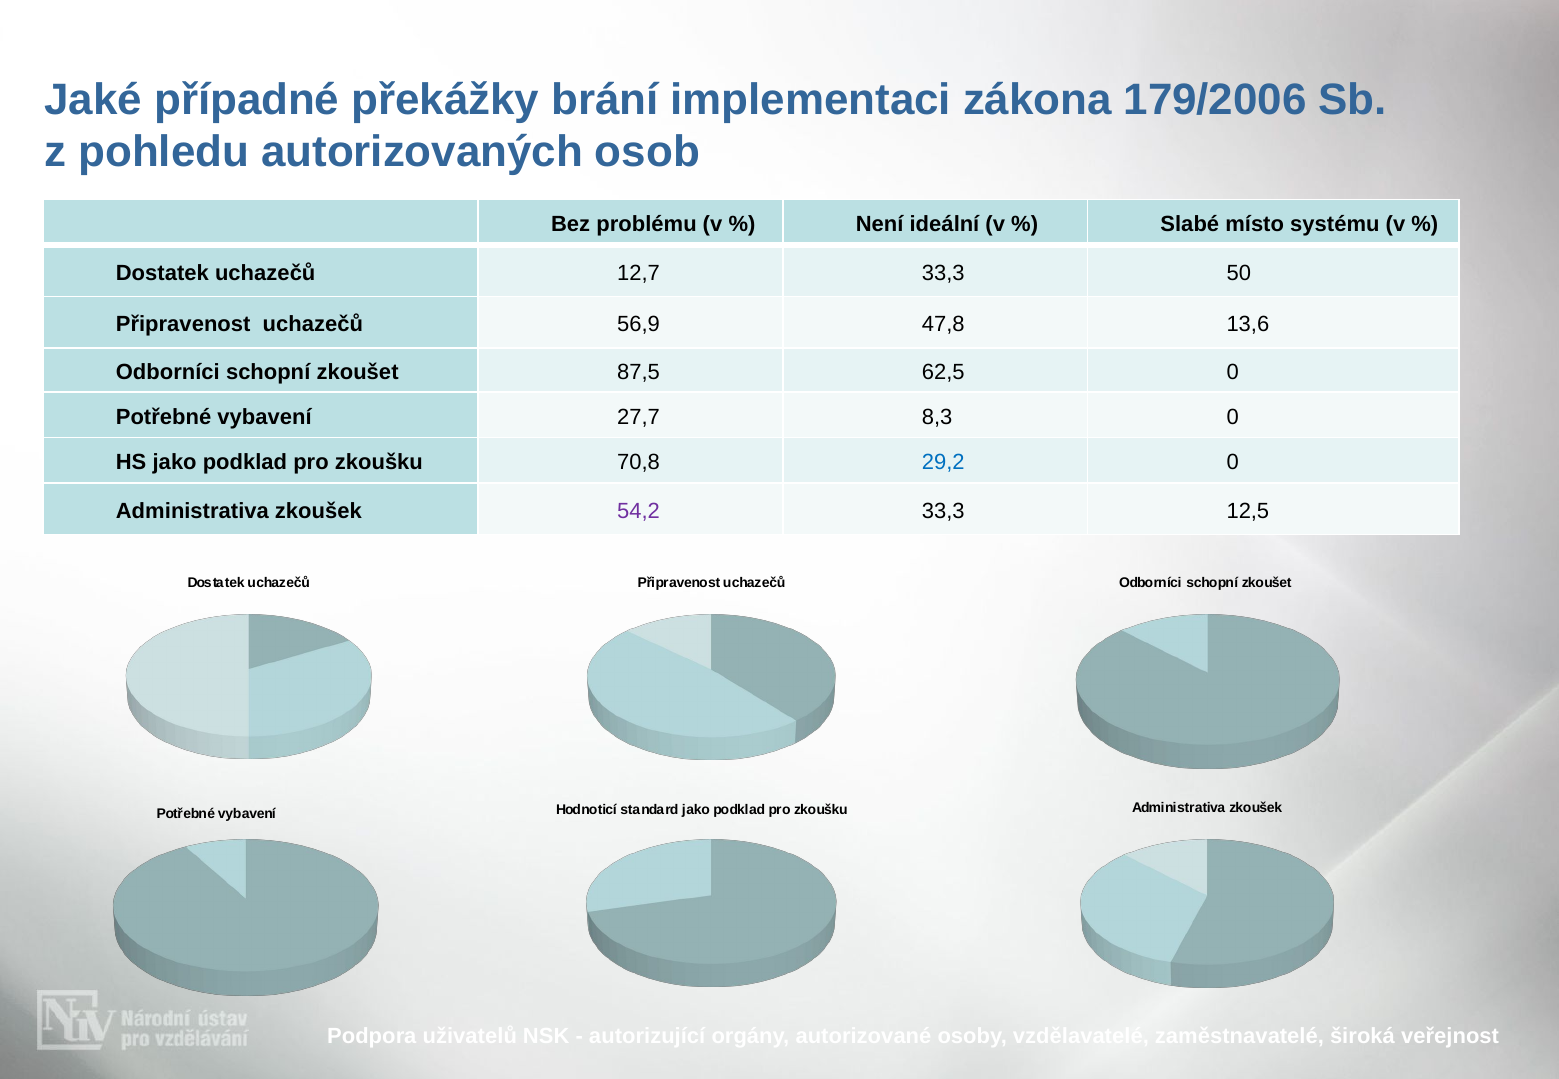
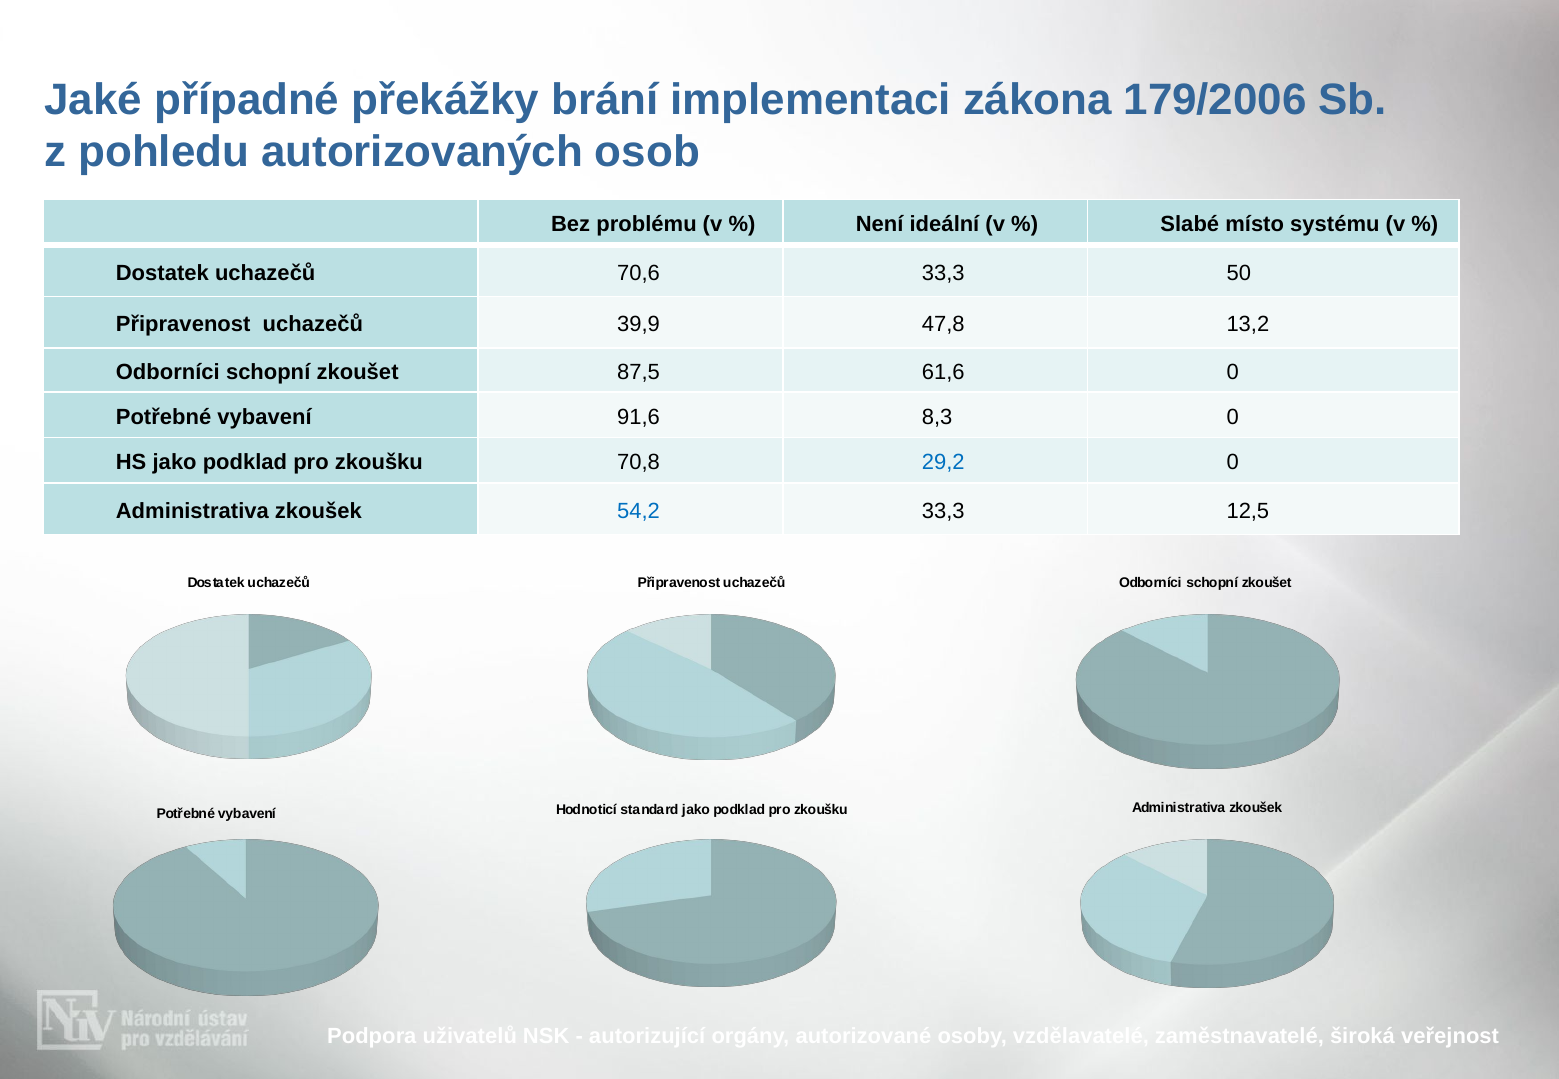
12,7: 12,7 -> 70,6 (639, 273)
56,9: 56,9 -> 39,9 (639, 325)
13,6: 13,6 -> 13,2 (1248, 325)
62,5: 62,5 -> 61,6 (943, 372)
27,7: 27,7 -> 91,6 (639, 417)
54,2 colour: purple -> blue (639, 511)
